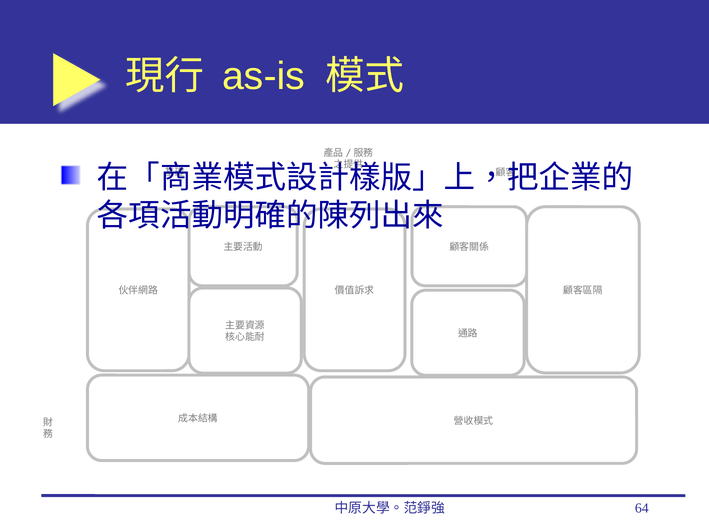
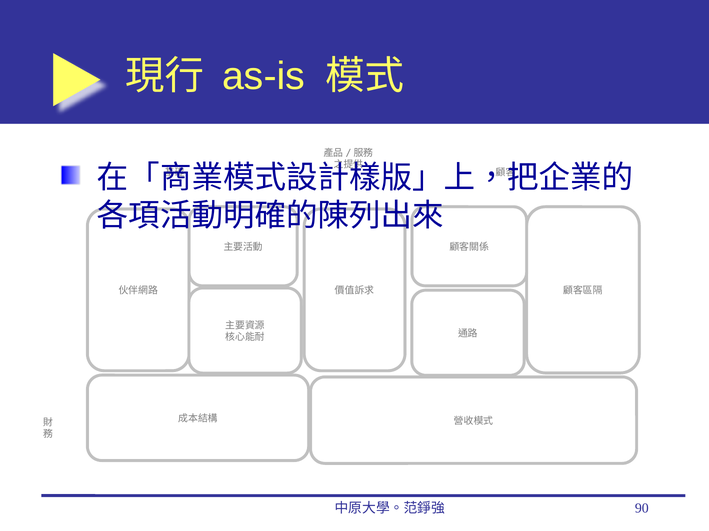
64: 64 -> 90 (642, 509)
